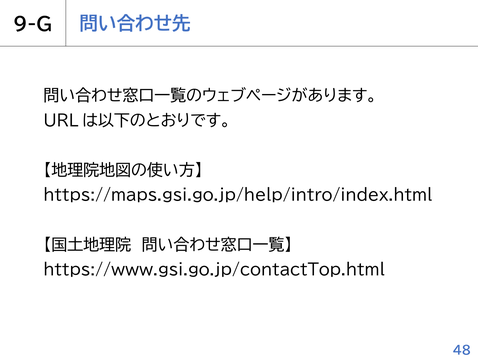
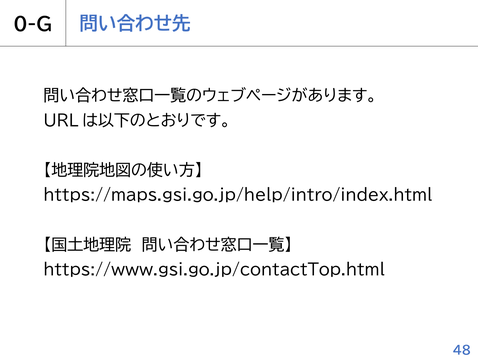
9-G: 9-G -> 0-G (33, 25)
